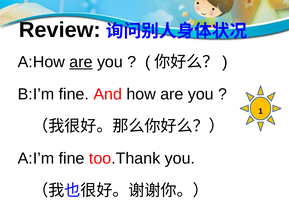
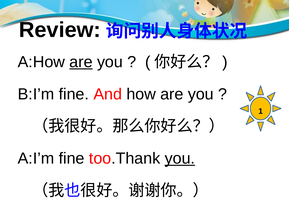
you underline: none -> present (180, 158)
